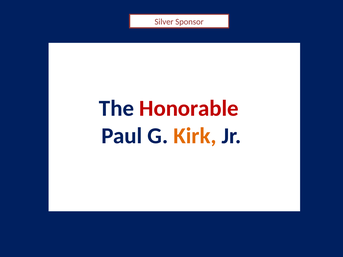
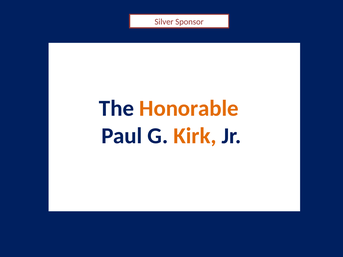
Honorable colour: red -> orange (189, 108)
